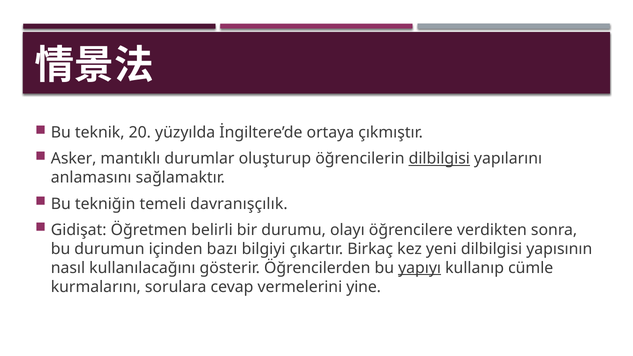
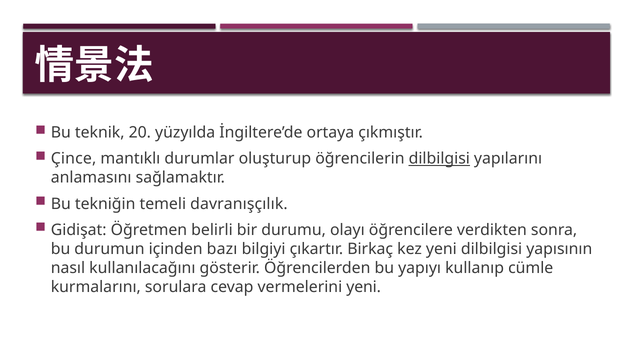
Asker: Asker -> Çince (74, 159)
yapıyı underline: present -> none (420, 268)
vermelerini yine: yine -> yeni (364, 287)
